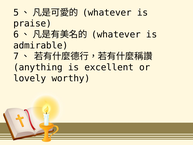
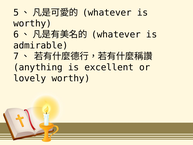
praise: praise -> worthy (32, 23)
